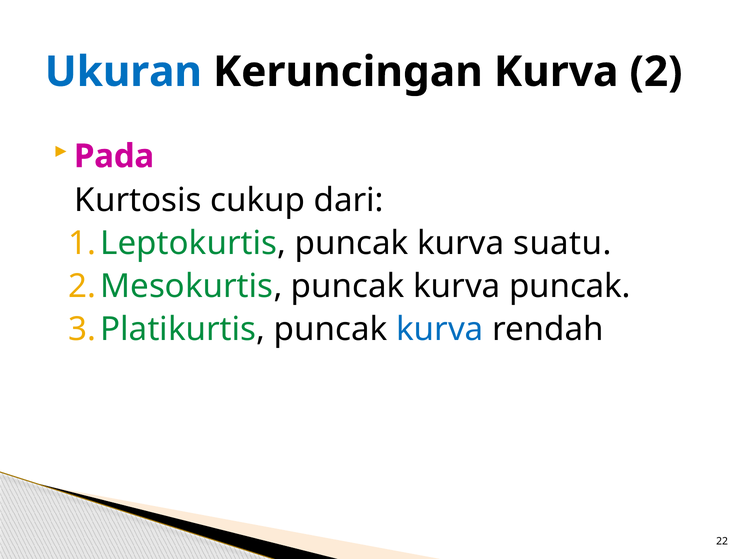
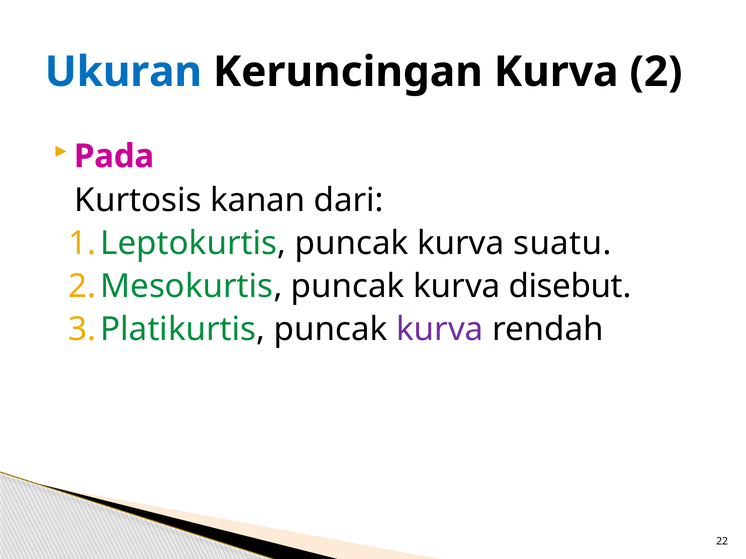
cukup: cukup -> kanan (258, 200)
kurva puncak: puncak -> disebut (570, 287)
kurva colour: blue -> purple (440, 330)
